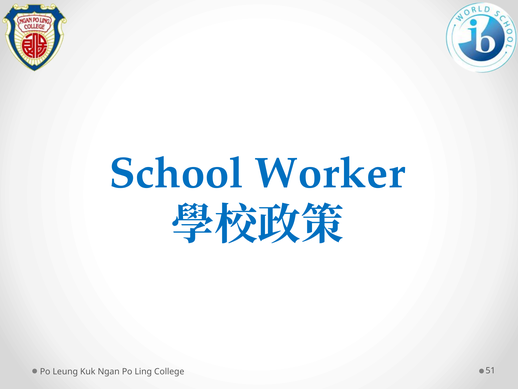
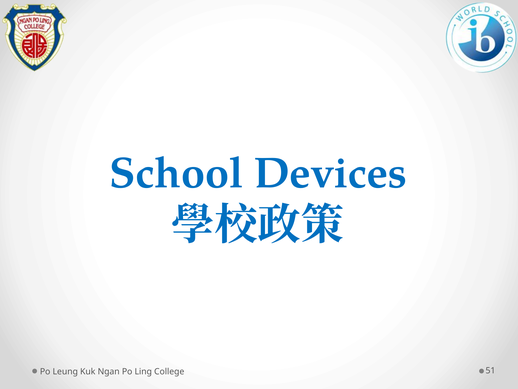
Worker: Worker -> Devices (330, 173)
